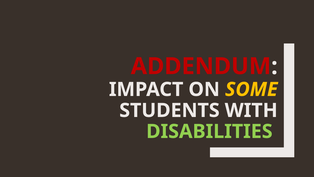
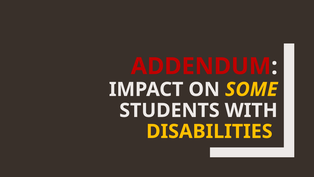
DISABILITIES colour: light green -> yellow (209, 131)
